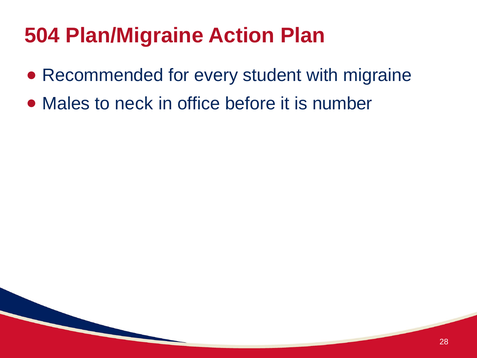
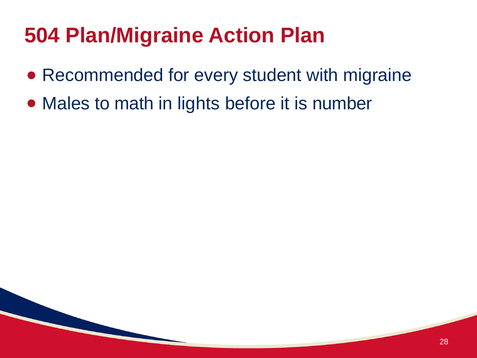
neck: neck -> math (134, 103)
office: office -> lights (199, 103)
